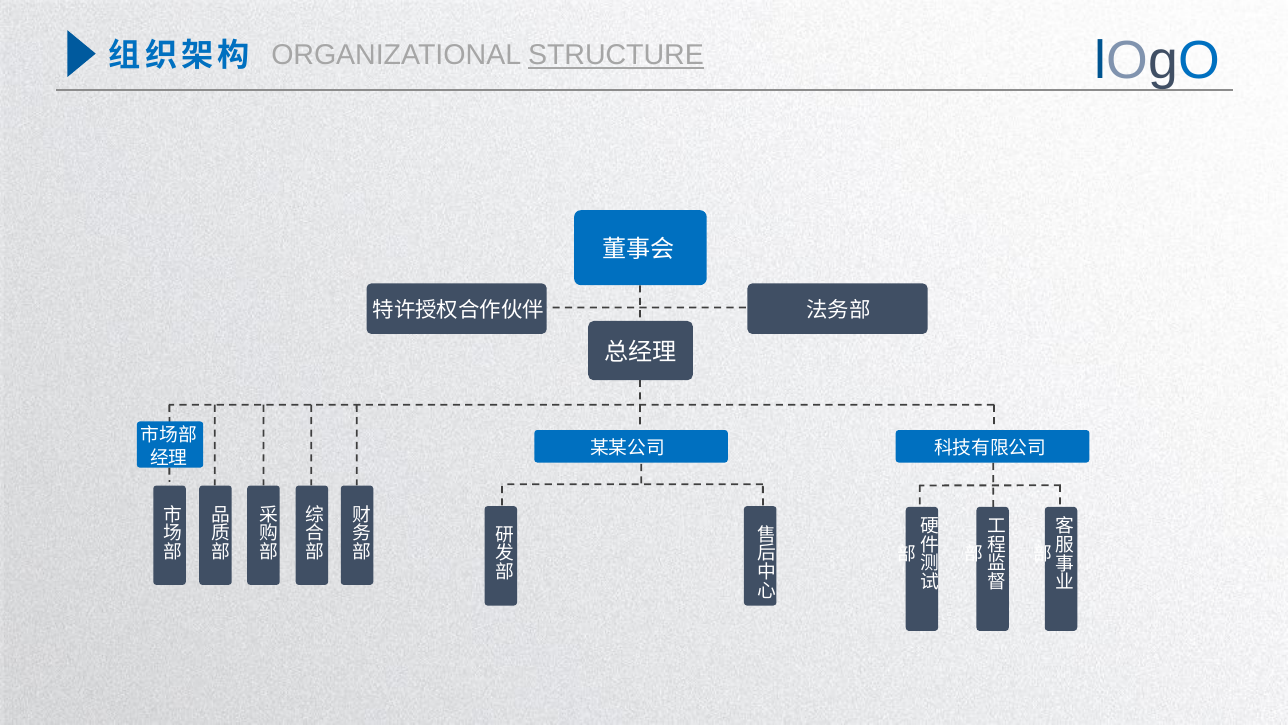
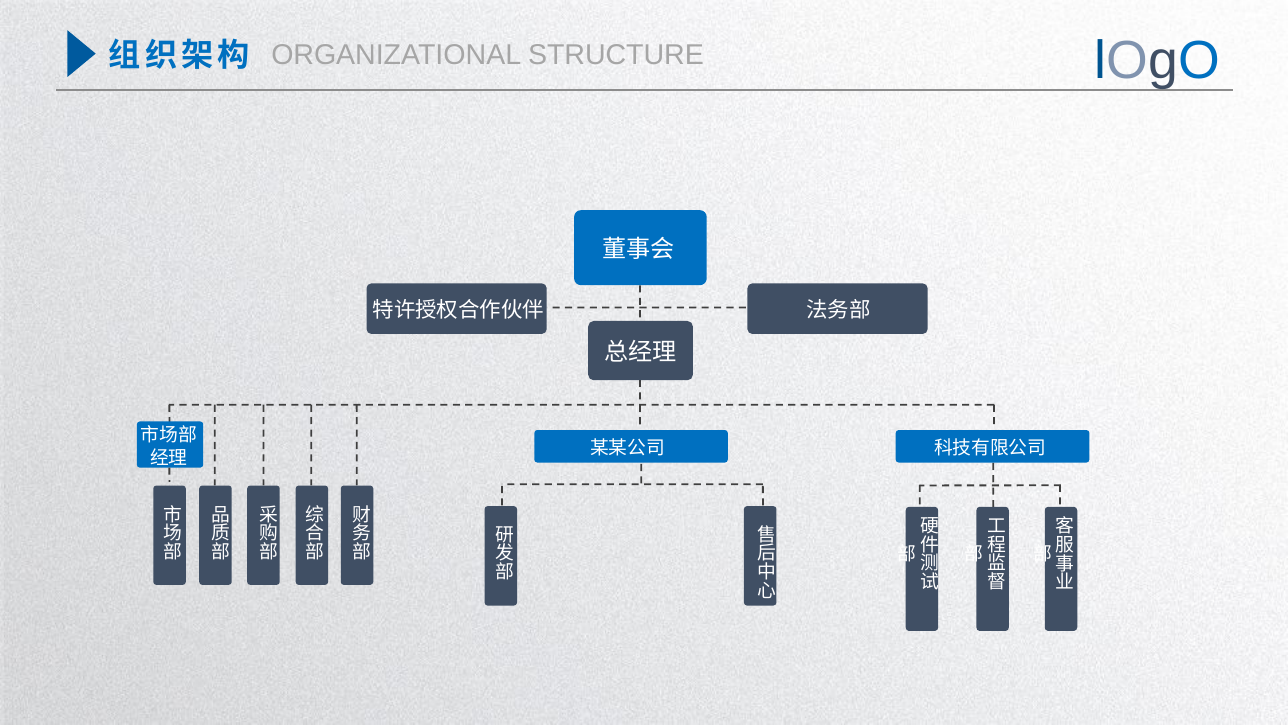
STRUCTURE underline: present -> none (616, 55)
